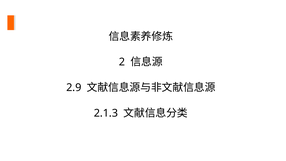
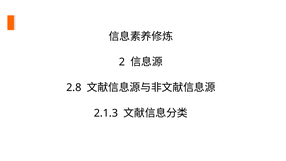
2.9: 2.9 -> 2.8 (74, 88)
